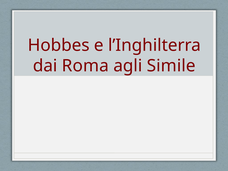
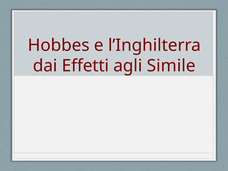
Roma: Roma -> Effetti (85, 66)
